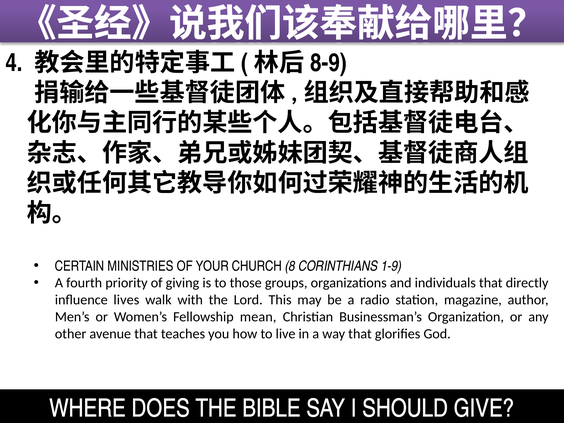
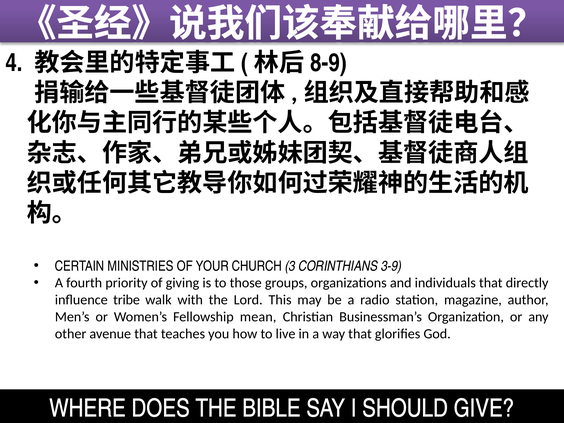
8: 8 -> 3 (290, 266)
1-9: 1-9 -> 3-9 (391, 266)
lives: lives -> tribe (127, 300)
